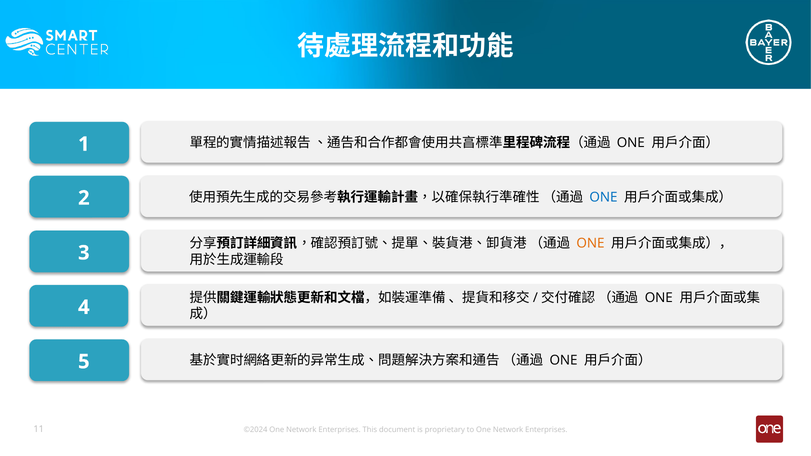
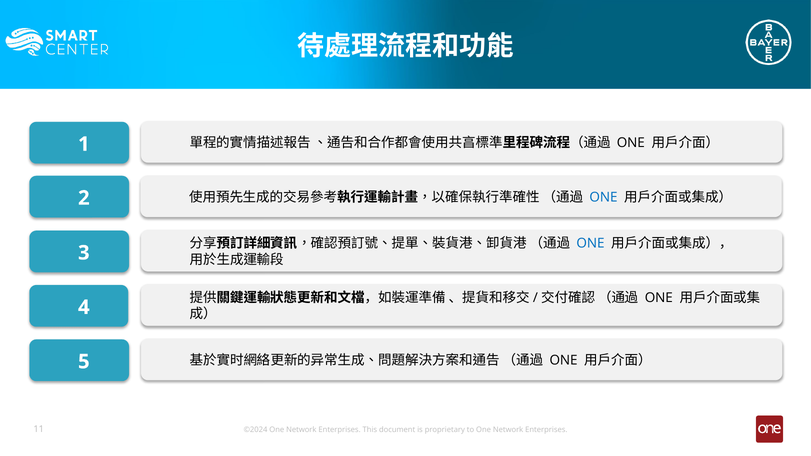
ONE colour: orange -> blue (591, 243)
